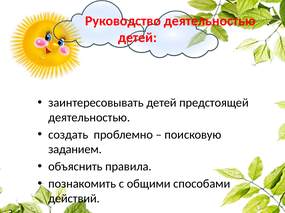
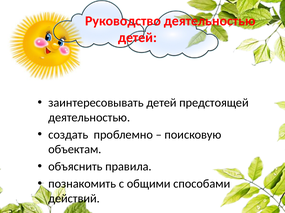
заданием: заданием -> объектам (75, 150)
